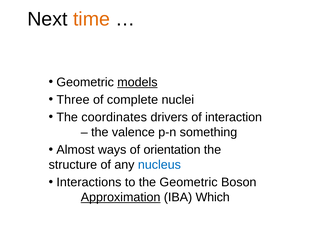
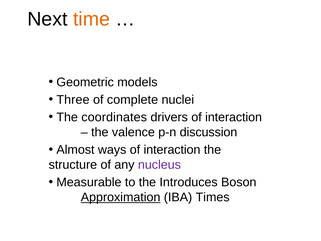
models underline: present -> none (137, 82)
something: something -> discussion (209, 132)
ways of orientation: orientation -> interaction (172, 150)
nucleus colour: blue -> purple (159, 165)
Interactions: Interactions -> Measurable (89, 182)
the Geometric: Geometric -> Introduces (189, 182)
Which: Which -> Times (213, 197)
